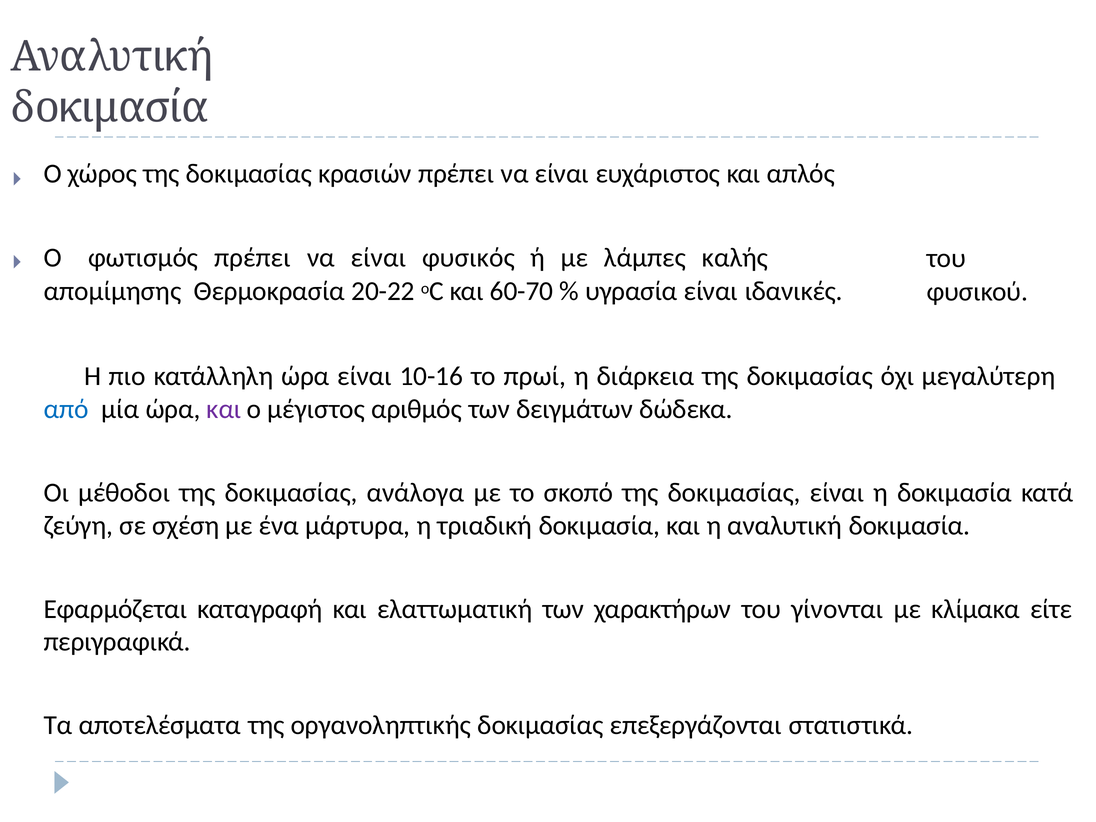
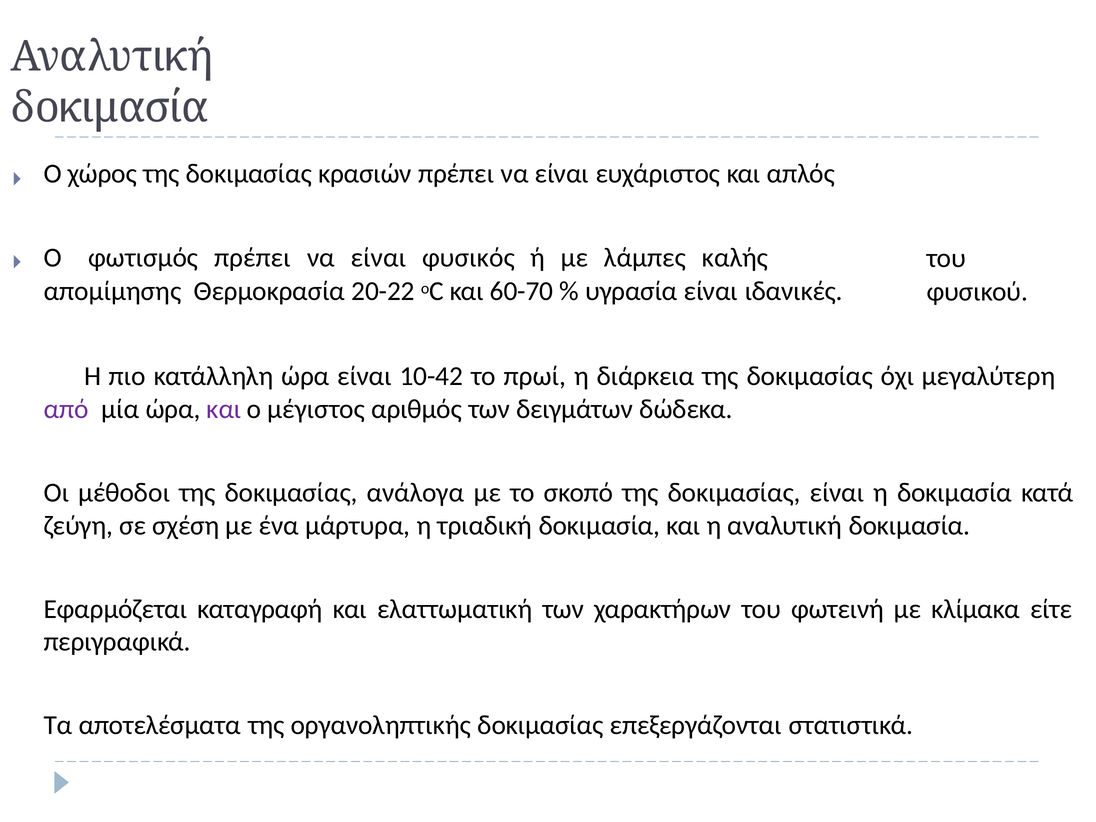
10-16: 10-16 -> 10-42 (431, 376)
από colour: blue -> purple (66, 409)
γίνονται: γίνονται -> φωτεινή (837, 609)
